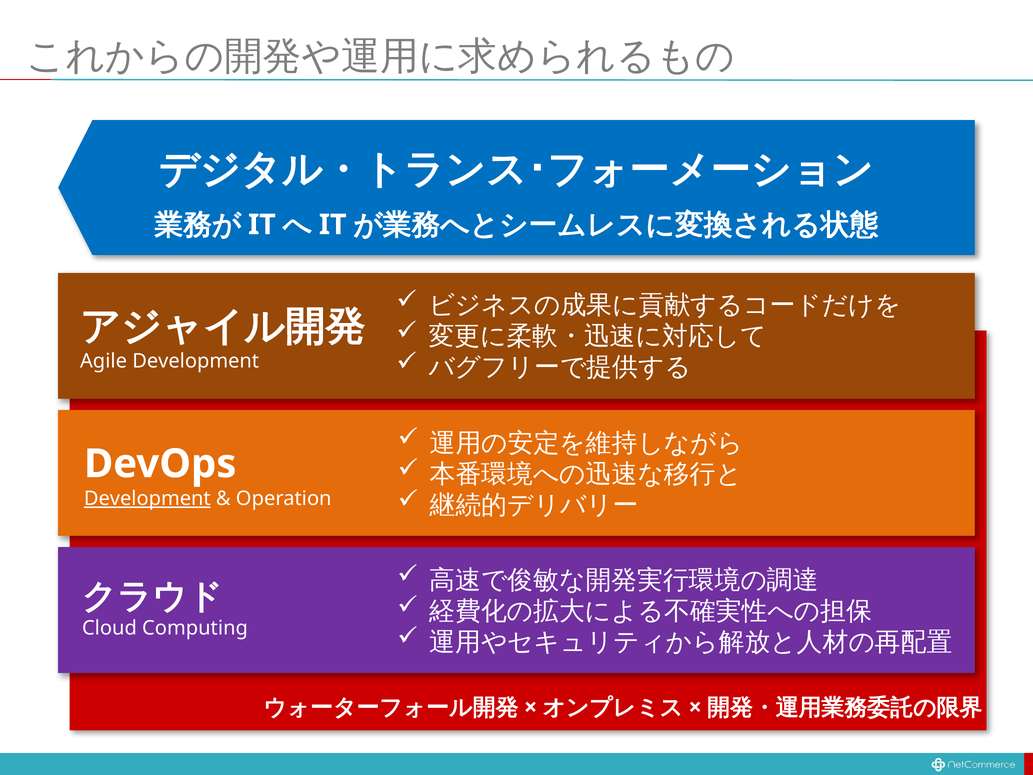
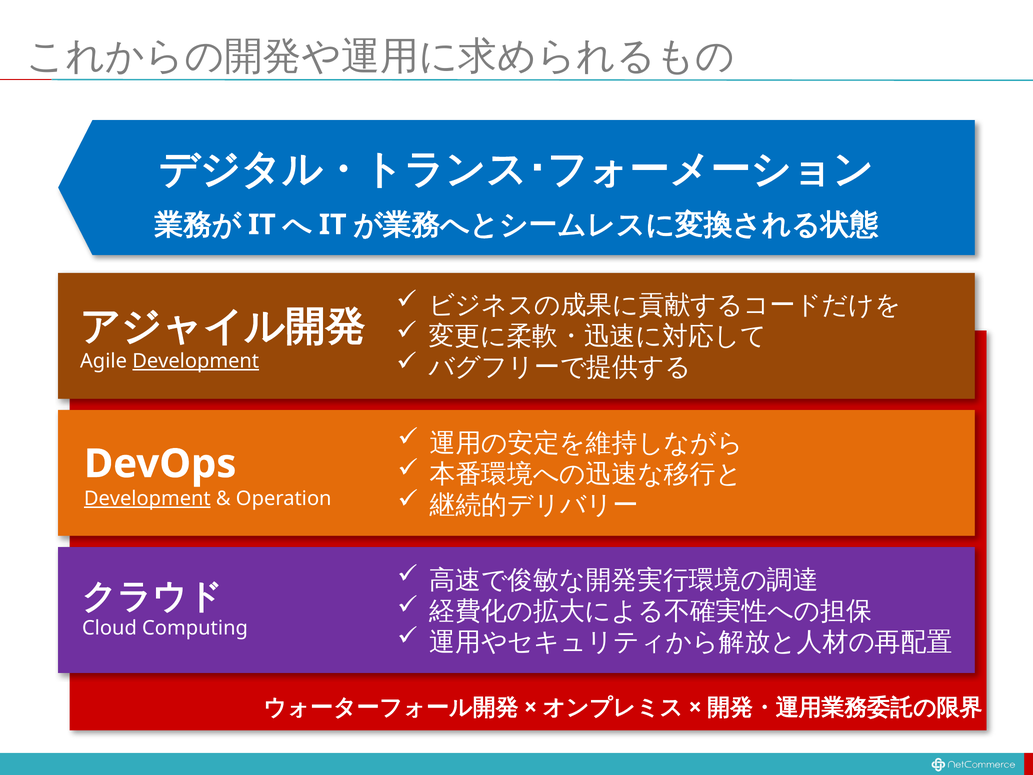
Development underline: none -> present (196, 361)
